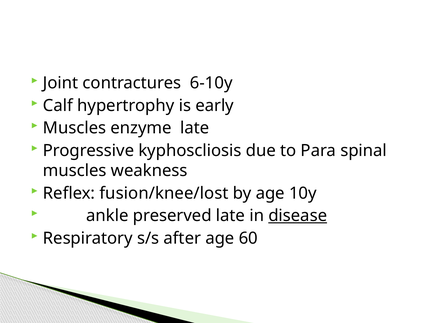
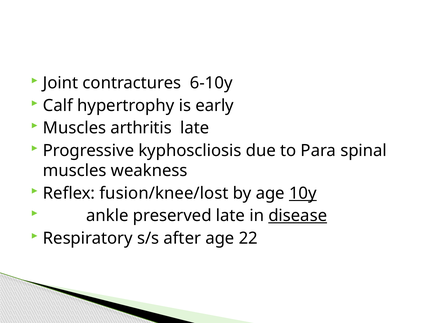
enzyme: enzyme -> arthritis (141, 128)
10y underline: none -> present (303, 193)
60: 60 -> 22 (248, 238)
